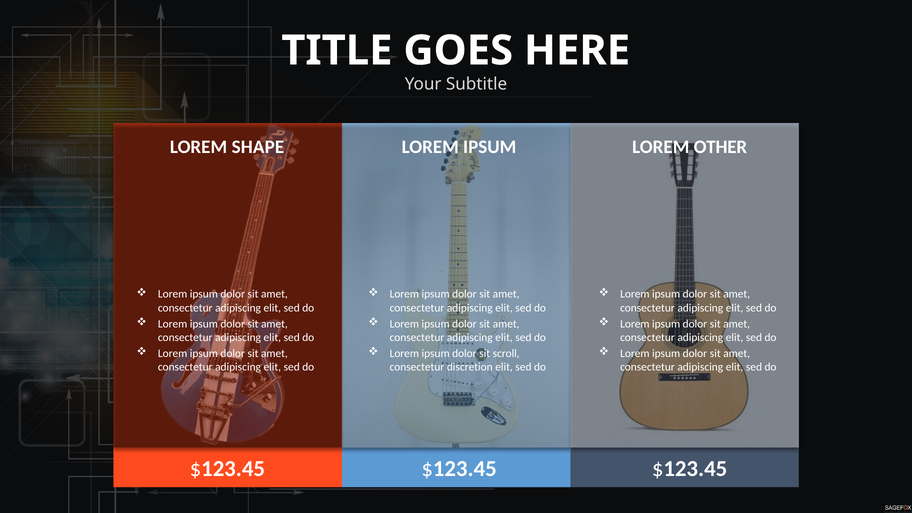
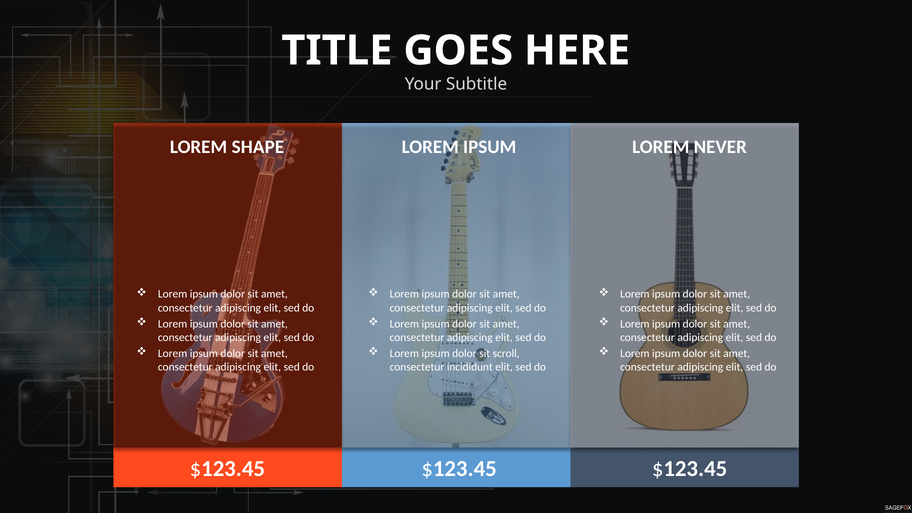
OTHER: OTHER -> NEVER (720, 147)
discretion: discretion -> incididunt (470, 367)
